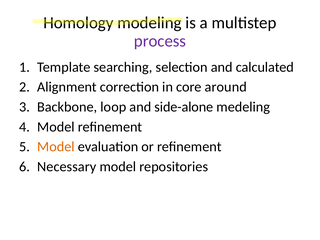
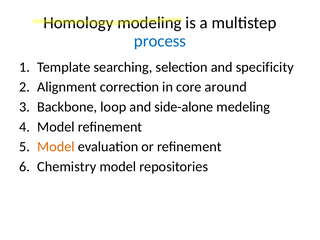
process colour: purple -> blue (160, 41)
calculated: calculated -> specificity (265, 67)
Necessary: Necessary -> Chemistry (67, 167)
